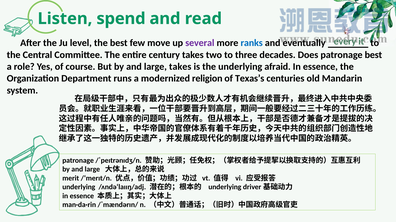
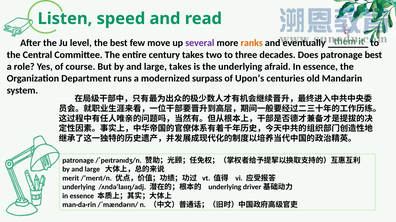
spend: spend -> speed (121, 19)
every: every -> them (345, 42)
ranks colour: blue -> orange (252, 43)
religion: religion -> surpass (207, 79)
Texas’s: Texas’s -> Upon’s (250, 79)
